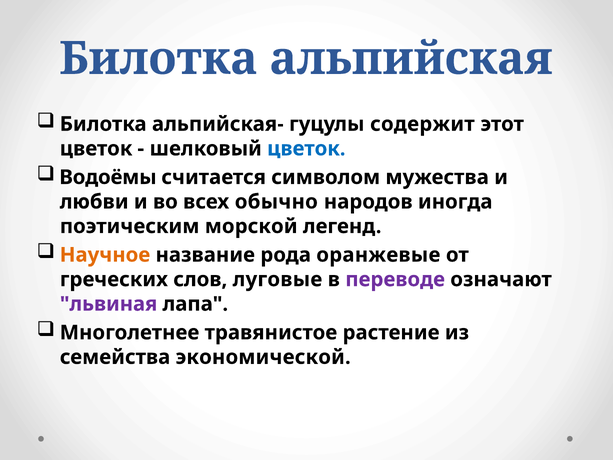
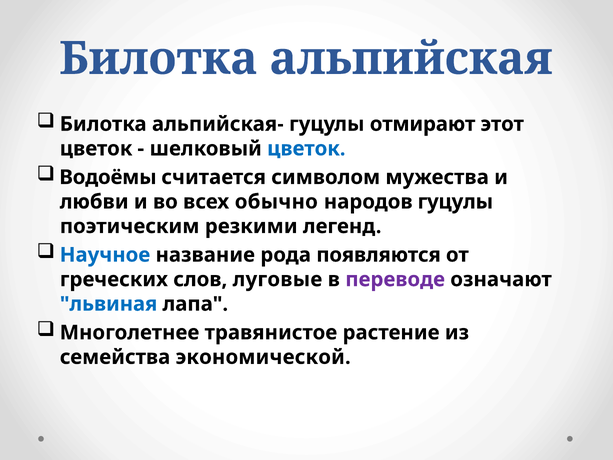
содержит: содержит -> отмирают (423, 124)
народов иногда: иногда -> гуцулы (455, 202)
морской: морской -> резкими (251, 226)
Научное colour: orange -> blue (105, 255)
оранжевые: оранжевые -> появляются (379, 255)
львиная colour: purple -> blue (109, 304)
